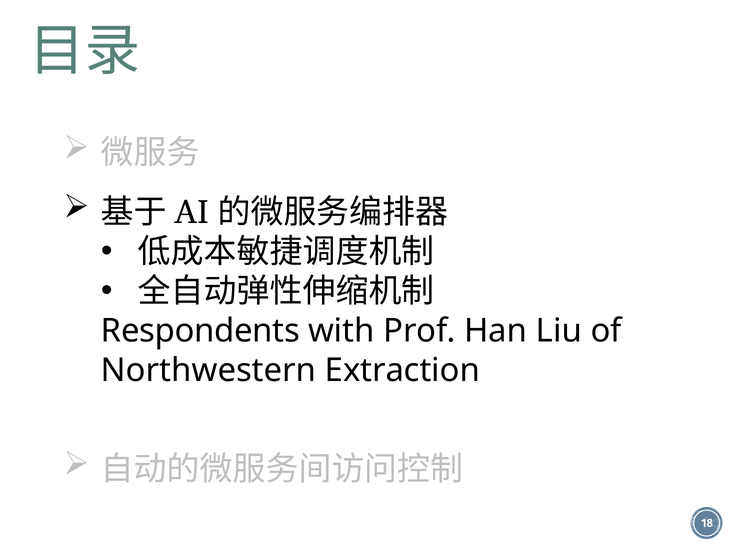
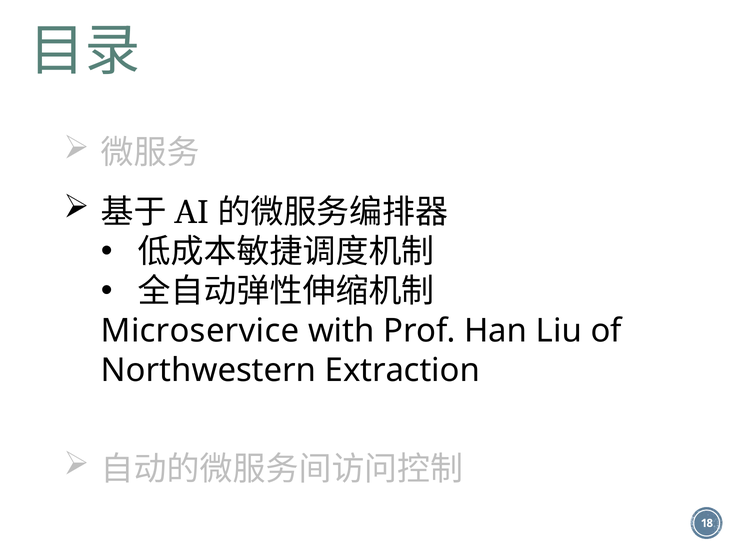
Respondents: Respondents -> Microservice (200, 331)
